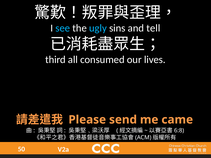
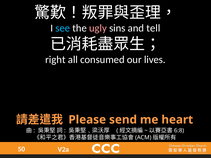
ugly colour: light blue -> pink (98, 28)
third: third -> right (55, 60)
came: came -> heart (177, 120)
